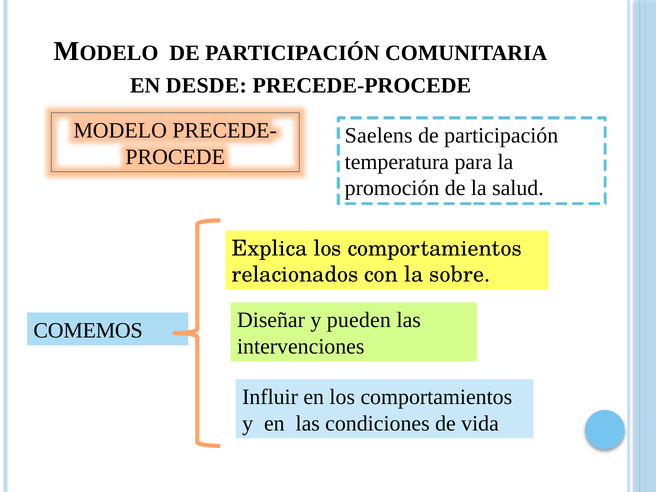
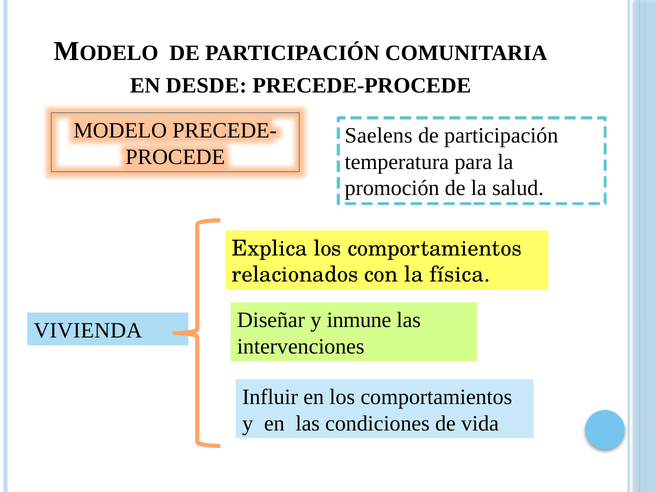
sobre: sobre -> física (460, 275)
pueden: pueden -> inmune (359, 320)
COMEMOS: COMEMOS -> VIVIENDA (88, 330)
